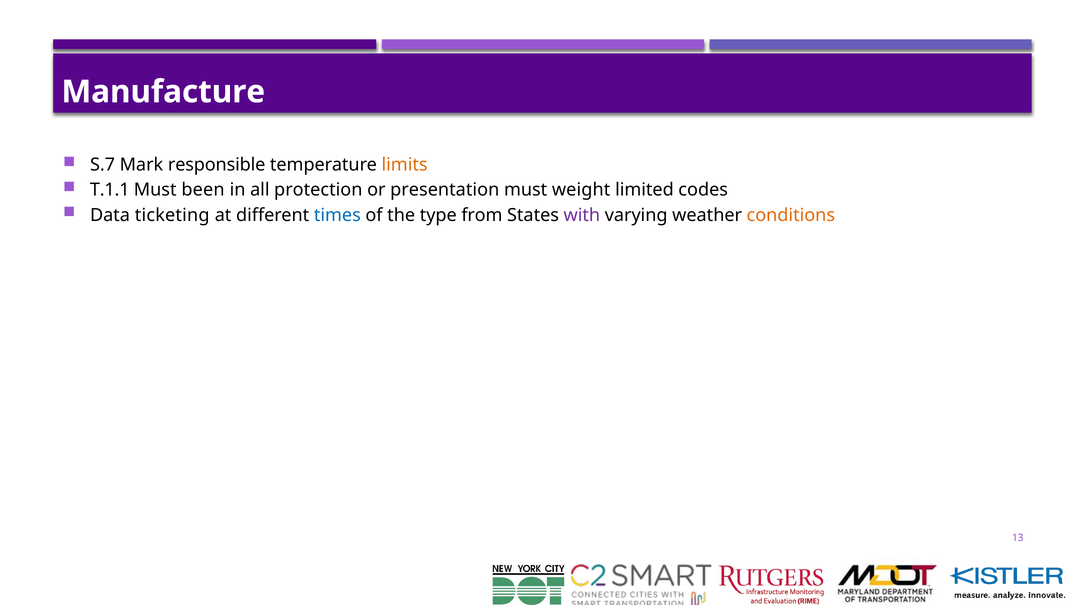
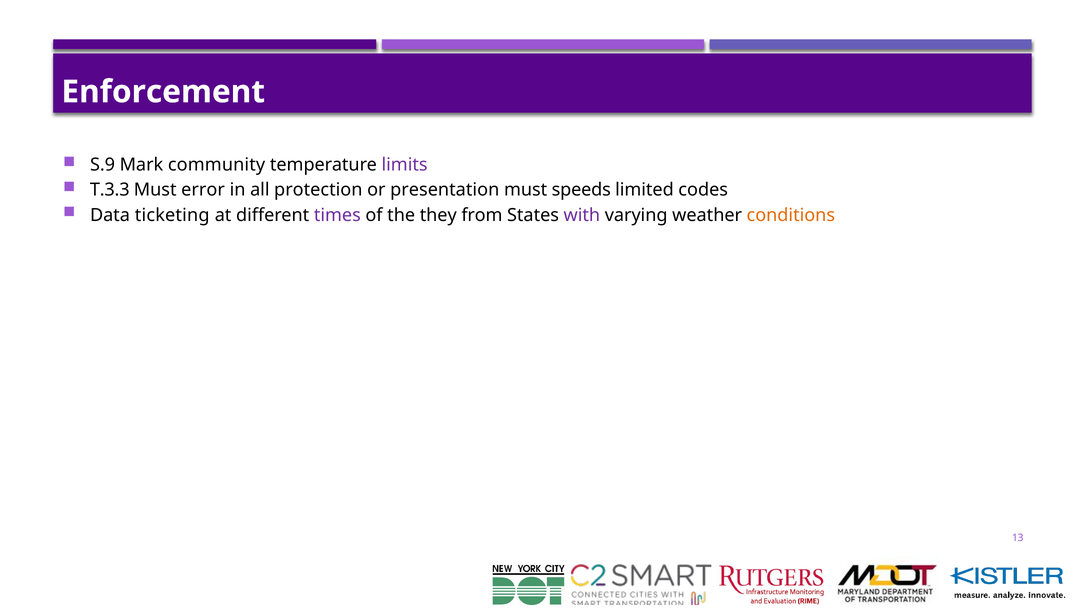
Manufacture: Manufacture -> Enforcement (163, 92)
S.7: S.7 -> S.9 (103, 165)
responsible: responsible -> community (217, 165)
limits colour: orange -> purple (405, 165)
T.1.1: T.1.1 -> T.3.3 (110, 190)
been: been -> error (203, 190)
weight: weight -> speeds (581, 190)
times colour: blue -> purple (337, 215)
type: type -> they (438, 215)
